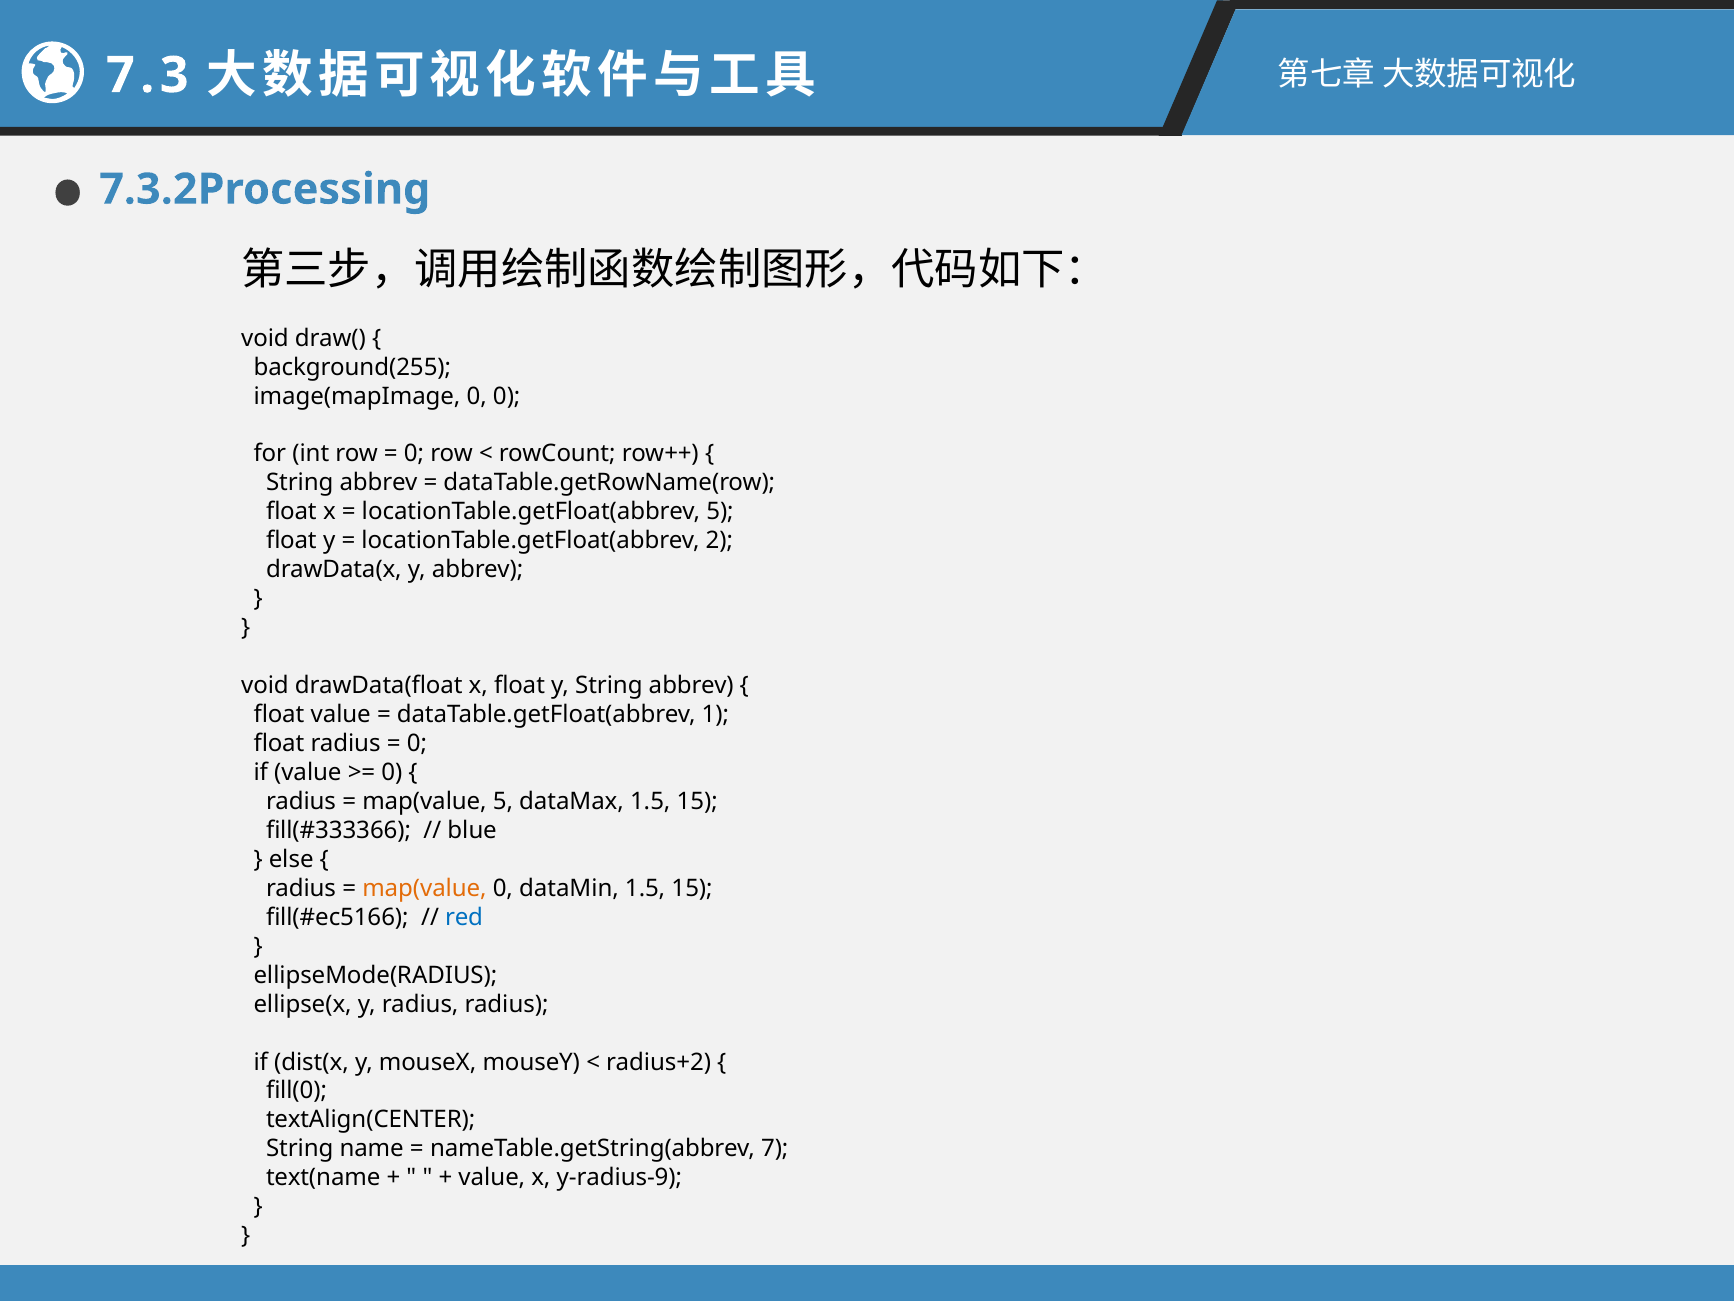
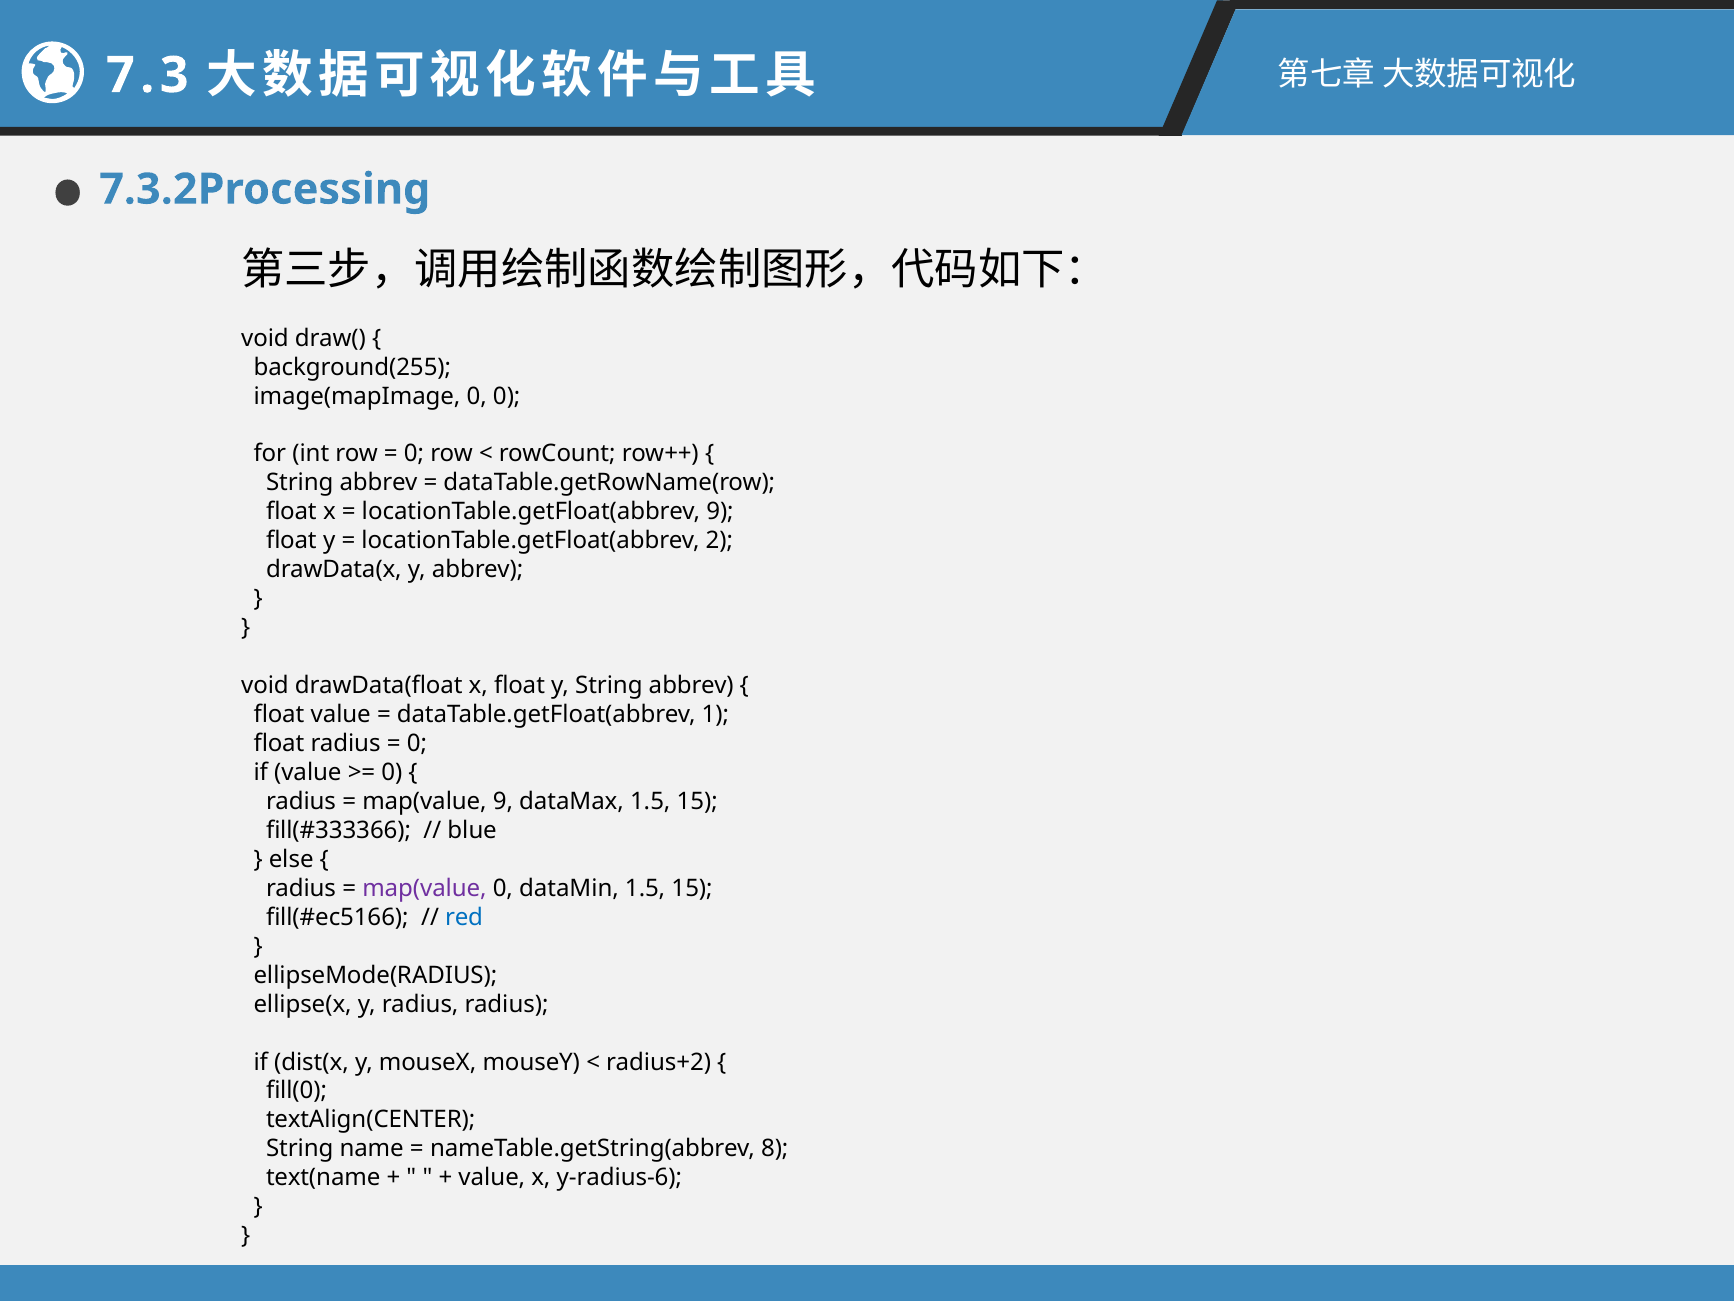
locationTable.getFloat(abbrev 5: 5 -> 9 (720, 512)
map(value 5: 5 -> 9 (503, 801)
map(value colour: orange -> purple (424, 888)
7: 7 -> 8 (775, 1149)
y-radius-9: y-radius-9 -> y-radius-6 (619, 1177)
